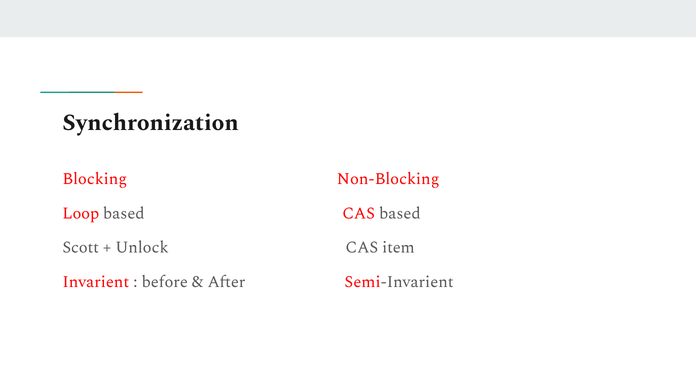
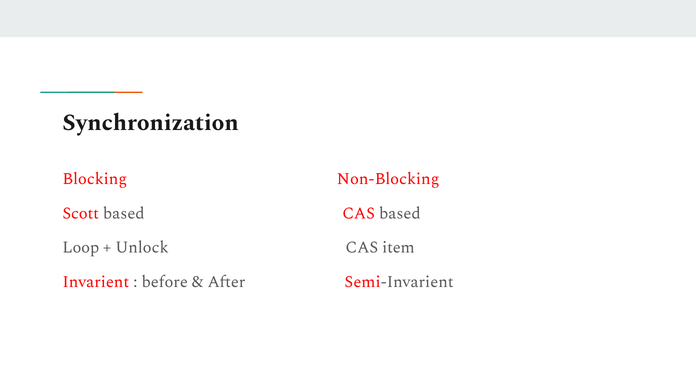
Loop: Loop -> Scott (81, 214)
Scott: Scott -> Loop (81, 248)
